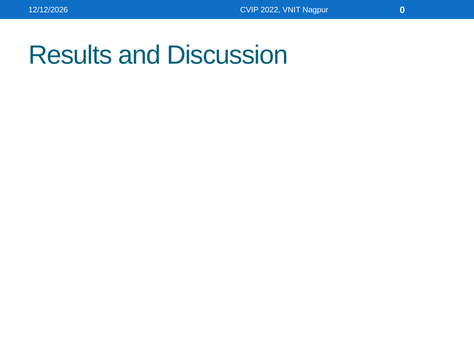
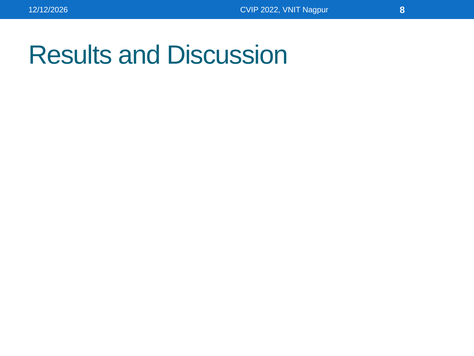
0: 0 -> 8 (402, 10)
